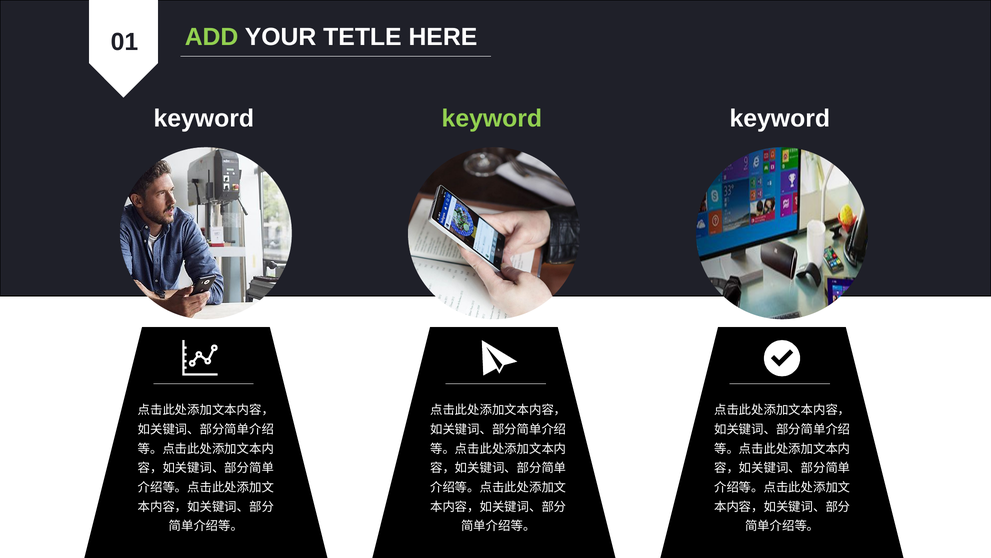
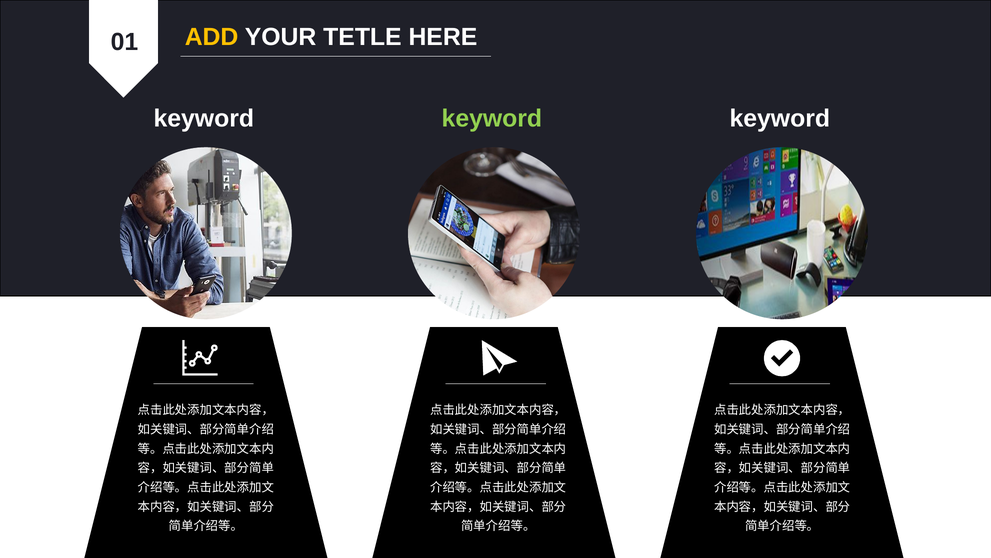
ADD colour: light green -> yellow (212, 37)
